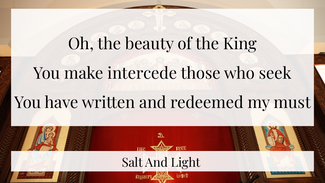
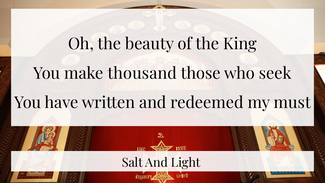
intercede: intercede -> thousand (142, 73)
